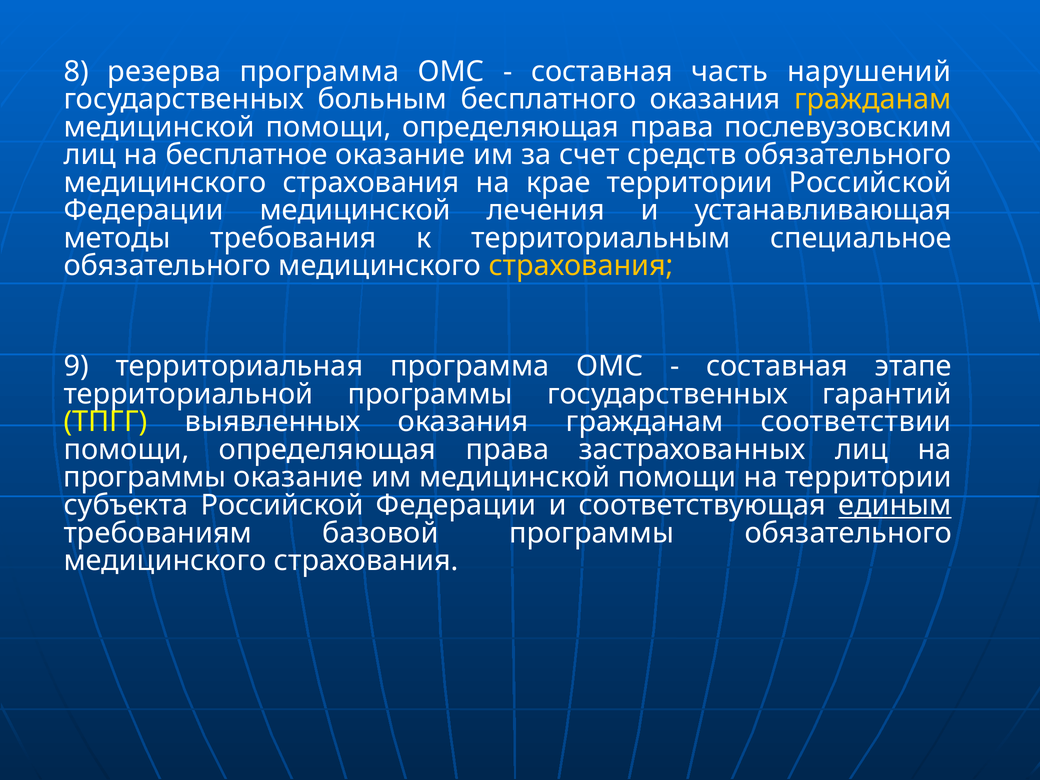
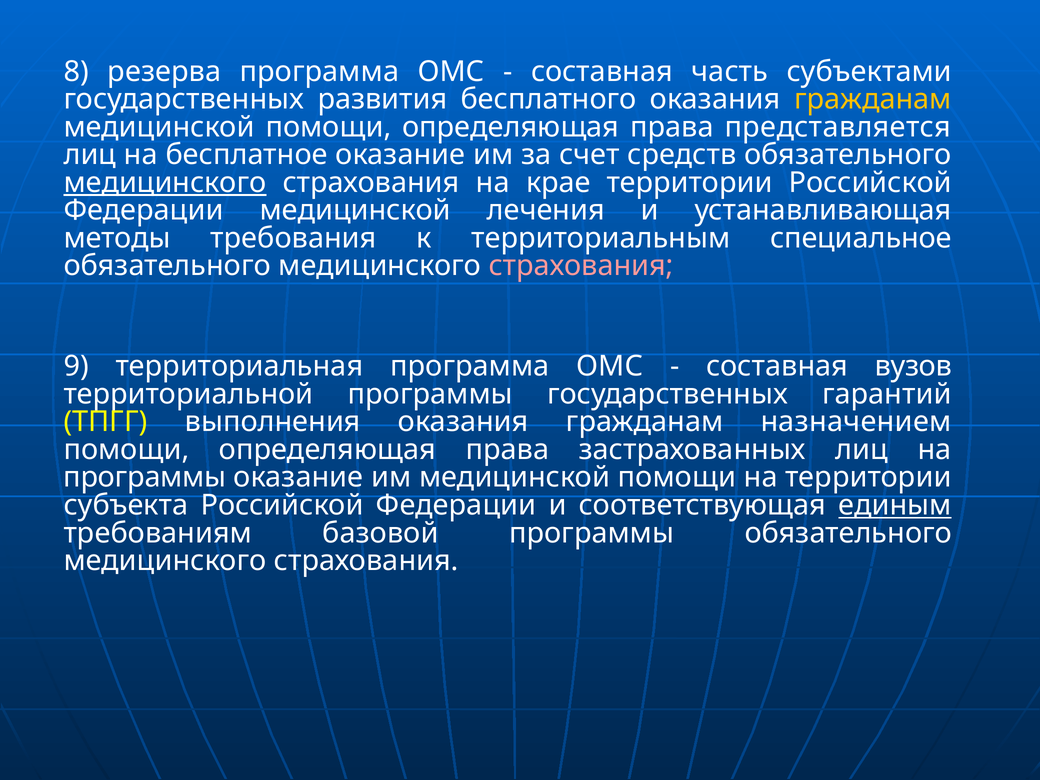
нарушений: нарушений -> субъектами (869, 72)
больным: больным -> развития (382, 99)
послевузовским: послевузовским -> представляется (838, 127)
медицинского underline: none -> present (165, 183)
страхования colour: yellow -> pink (581, 266)
этапе: этапе -> вузов (913, 366)
выявленных: выявленных -> выполнения (273, 422)
соответствии: соответствии -> назначением (856, 422)
